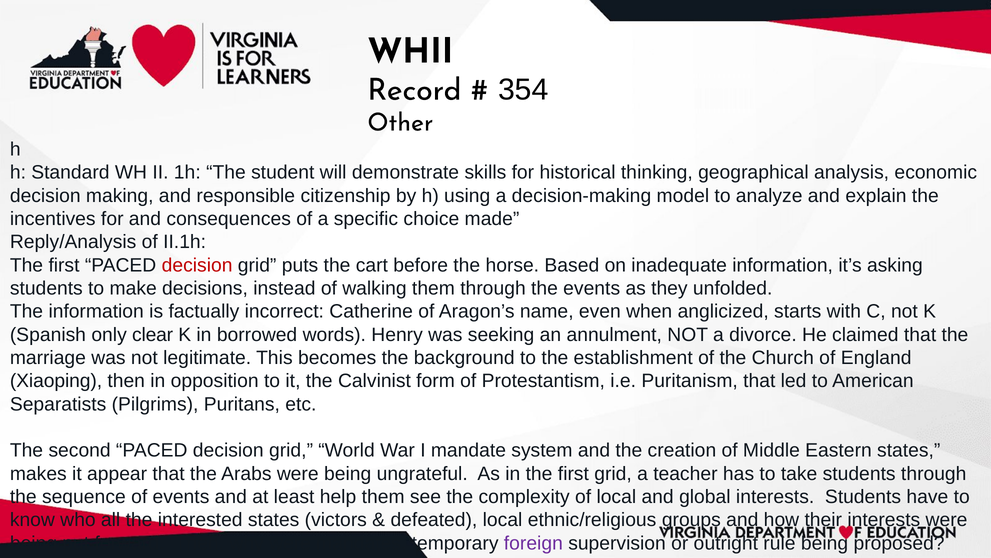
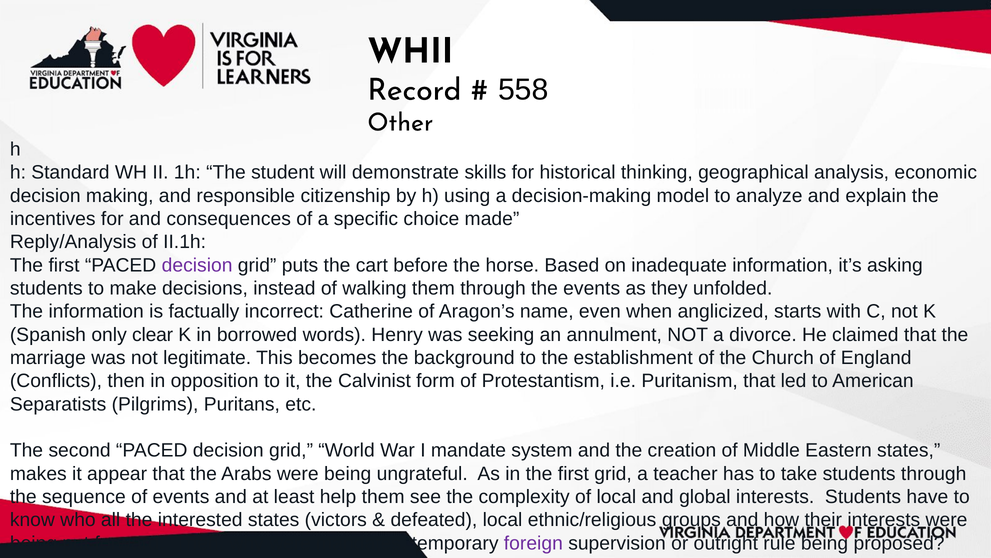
354: 354 -> 558 (523, 90)
decision colour: red -> purple (197, 265)
Xiaoping: Xiaoping -> Conflicts (56, 381)
